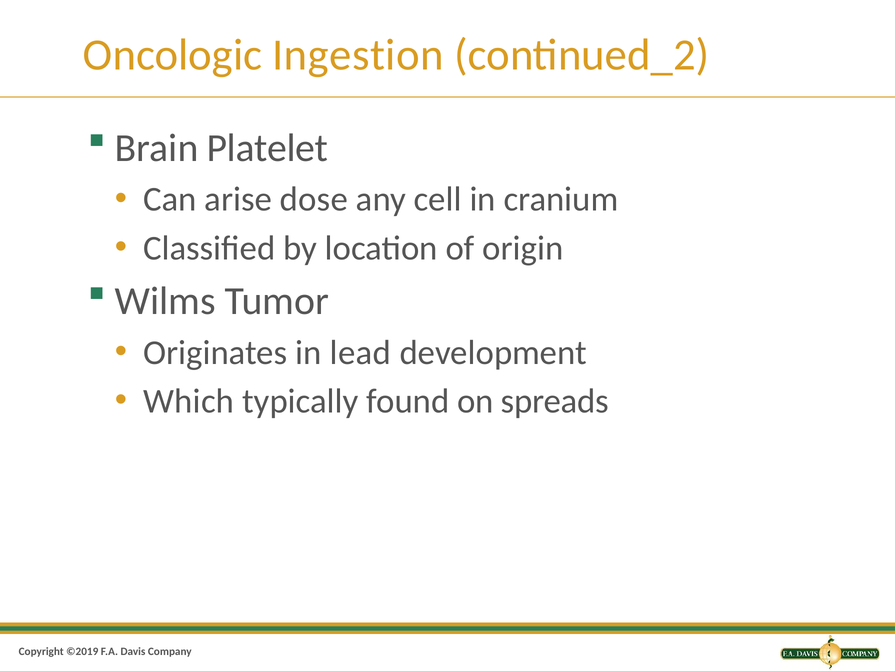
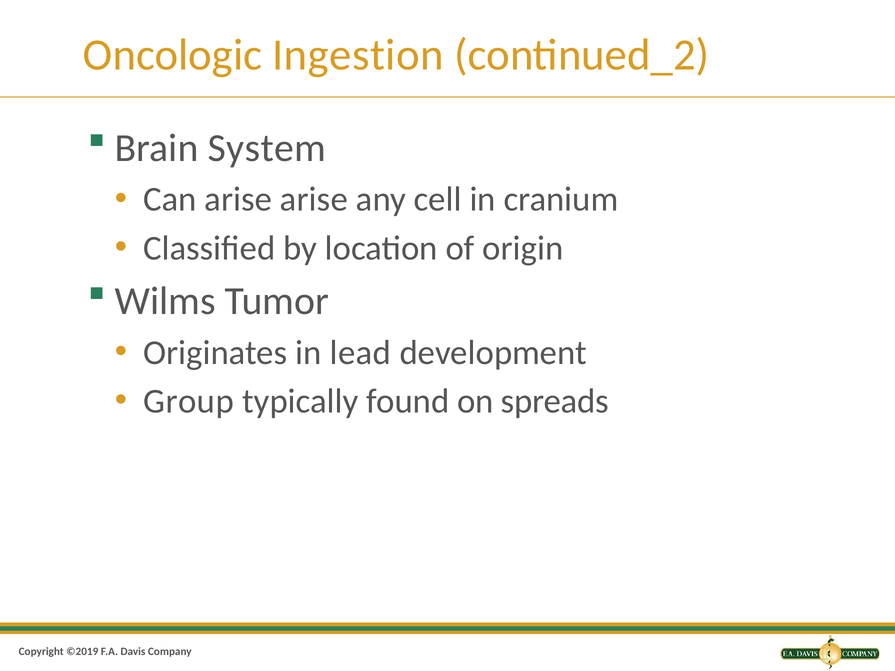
Platelet: Platelet -> System (267, 148)
arise dose: dose -> arise (314, 200)
Which: Which -> Group (189, 402)
